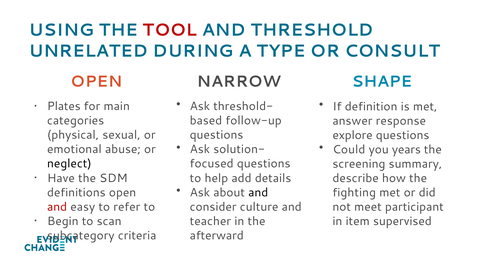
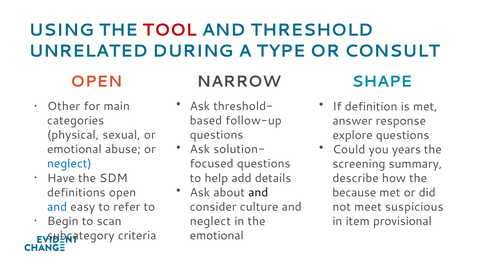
Plates: Plates -> Other (64, 106)
neglect colour: black -> blue (69, 164)
fighting: fighting -> because (354, 193)
and colour: red -> blue (57, 207)
participant: participant -> suspicious (414, 207)
teacher: teacher -> neglect (210, 221)
supervised: supervised -> provisional (402, 222)
afterward: afterward -> emotional (217, 236)
